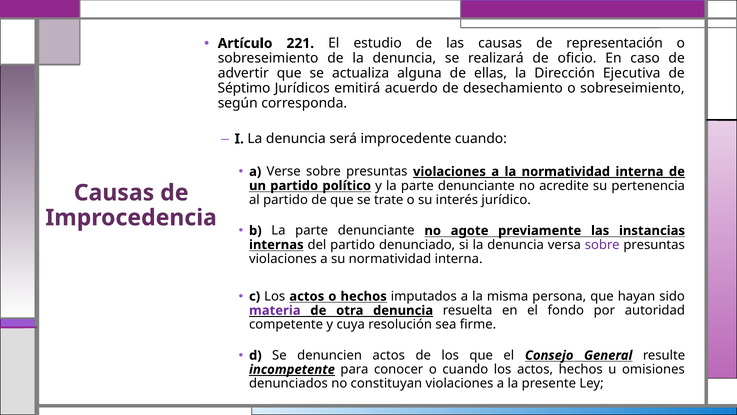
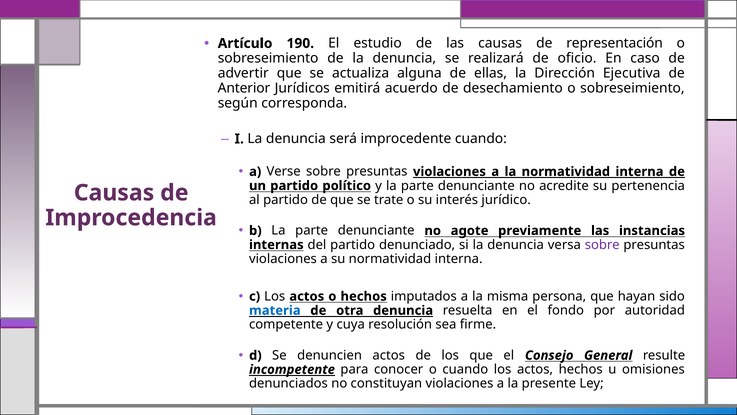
221: 221 -> 190 (300, 43)
Séptimo: Séptimo -> Anterior (244, 88)
materia colour: purple -> blue (275, 310)
